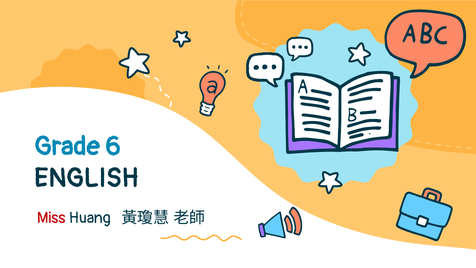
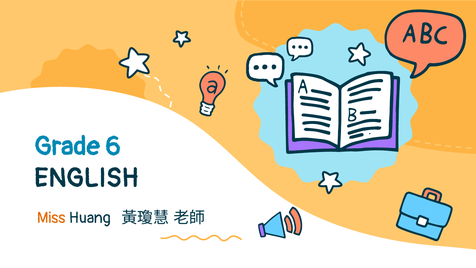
Miss colour: red -> orange (51, 218)
